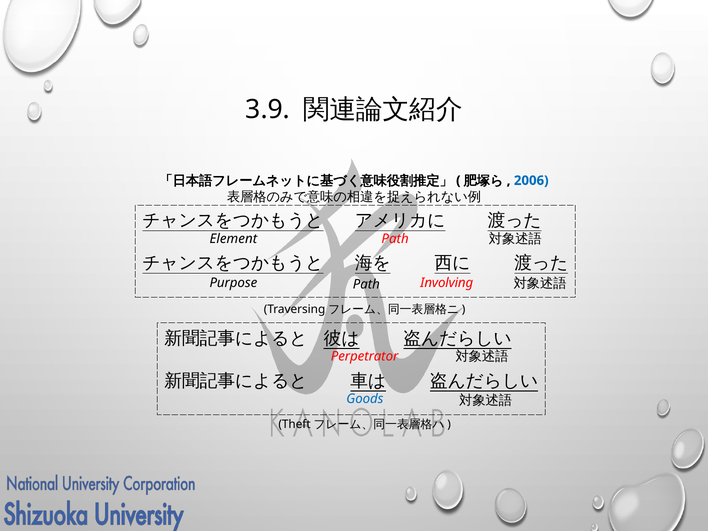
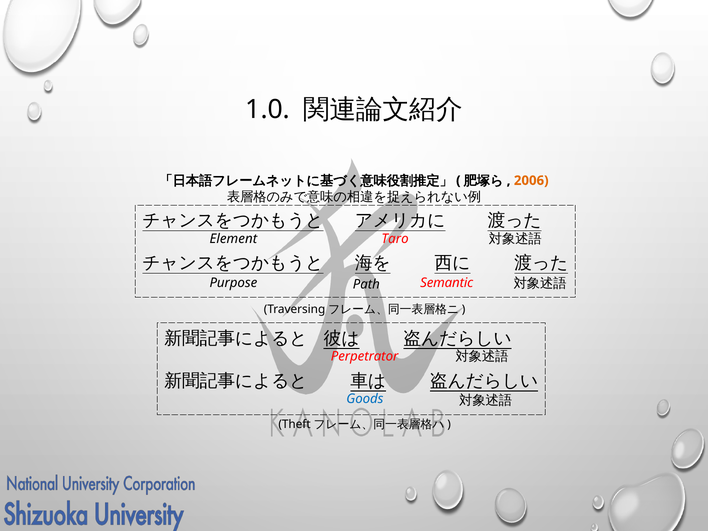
3.9: 3.9 -> 1.0 (268, 110)
2006 colour: blue -> orange (531, 181)
Path: Path -> Taro (395, 239)
Involving: Involving -> Semantic (447, 283)
